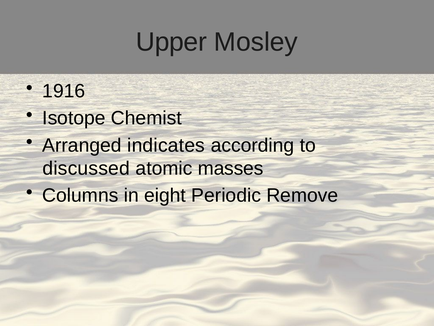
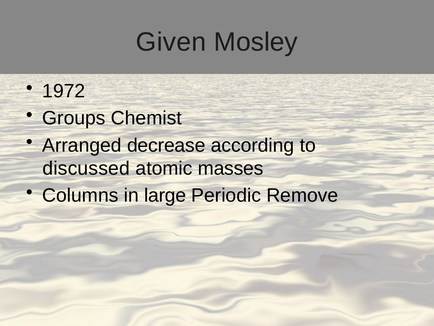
Upper: Upper -> Given (171, 42)
1916: 1916 -> 1972 (64, 91)
Isotope: Isotope -> Groups (74, 118)
indicates: indicates -> decrease (166, 145)
eight: eight -> large (165, 195)
